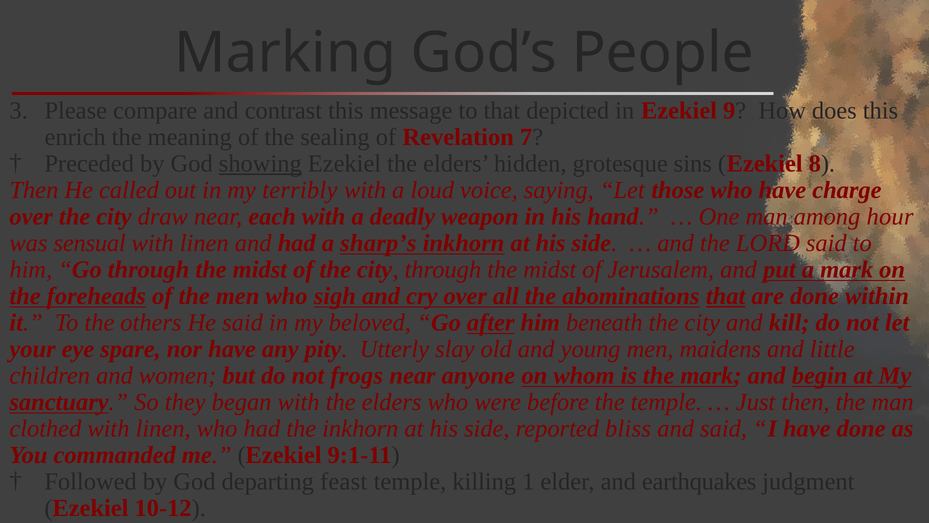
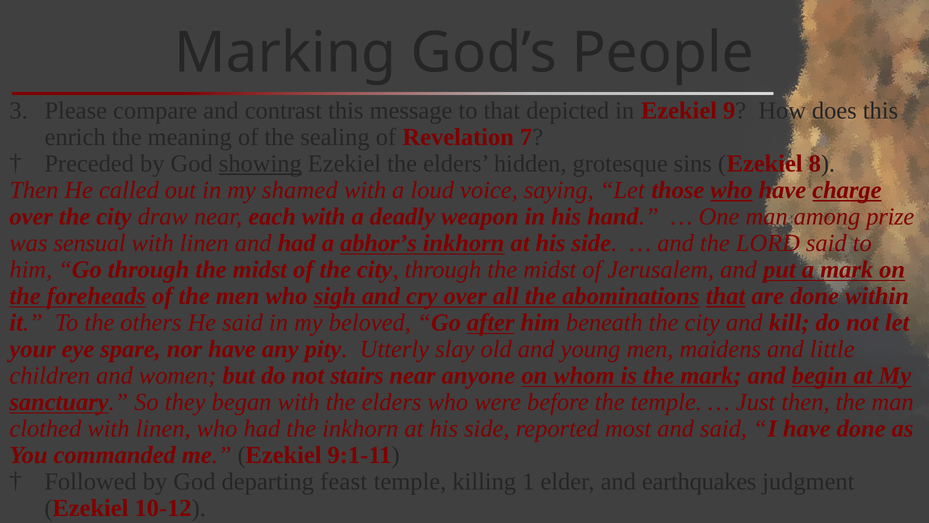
terribly: terribly -> shamed (300, 190)
who underline: none -> present (731, 190)
charge underline: none -> present (847, 190)
hour: hour -> prize (890, 217)
sharp’s: sharp’s -> abhor’s (379, 243)
frogs: frogs -> stairs (357, 375)
bliss: bliss -> most (628, 428)
